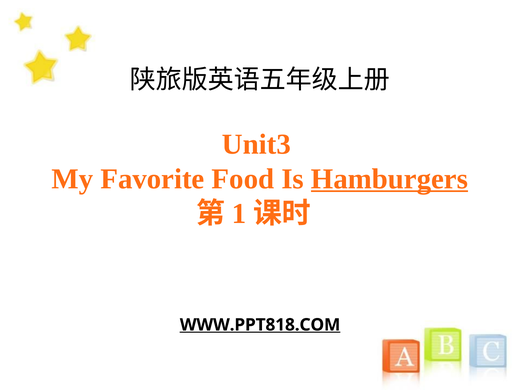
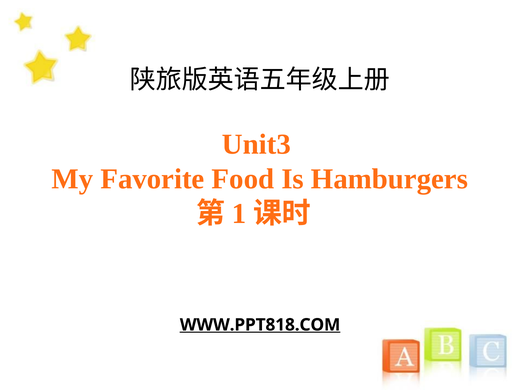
Hamburgers underline: present -> none (389, 179)
